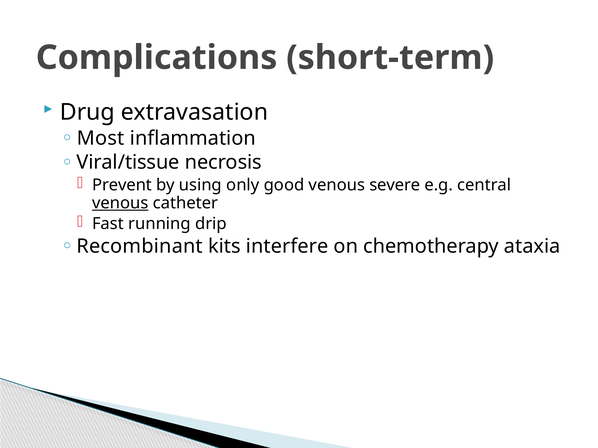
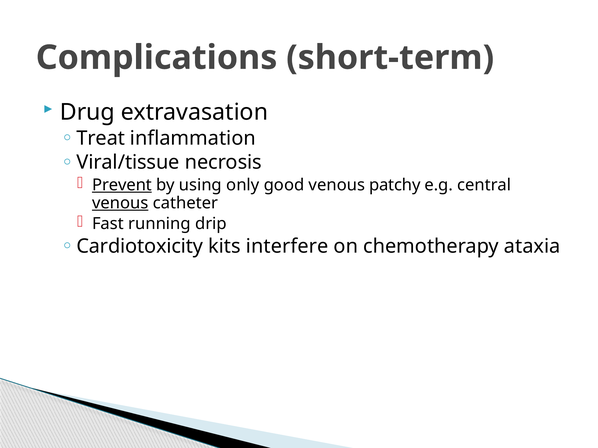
Most: Most -> Treat (101, 138)
Prevent underline: none -> present (122, 185)
severe: severe -> patchy (395, 185)
Recombinant: Recombinant -> Cardiotoxicity (140, 246)
